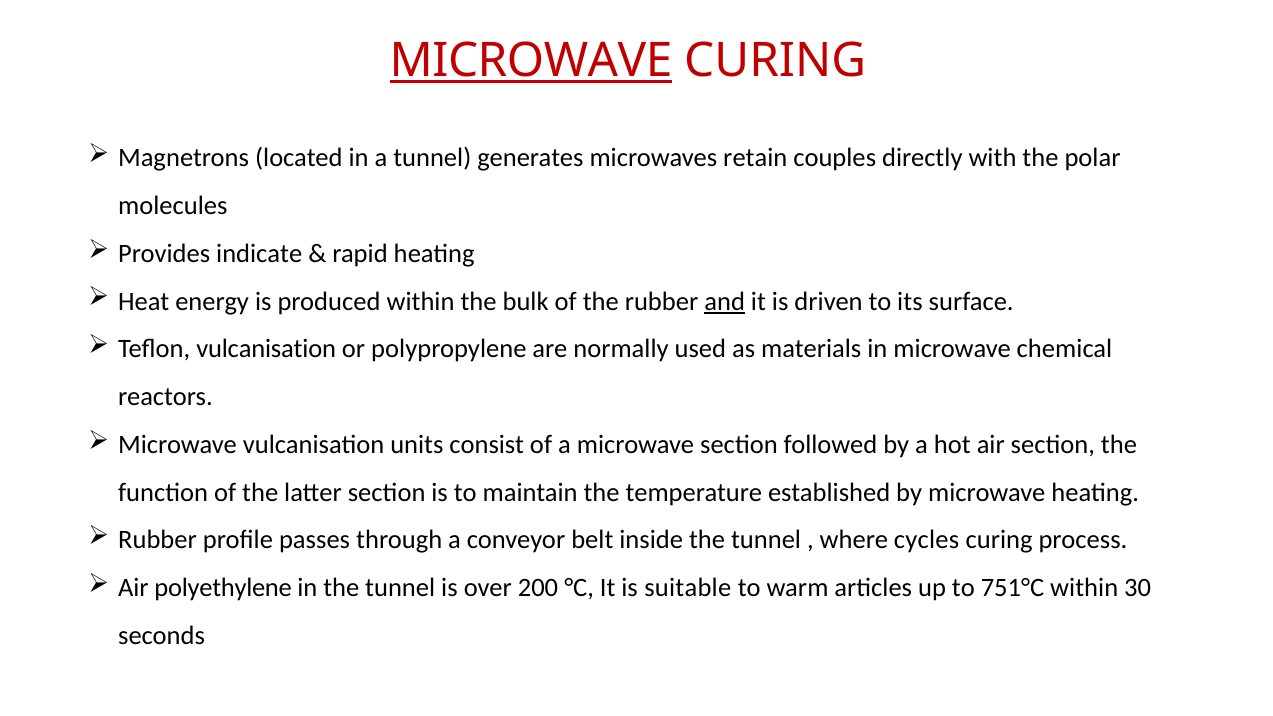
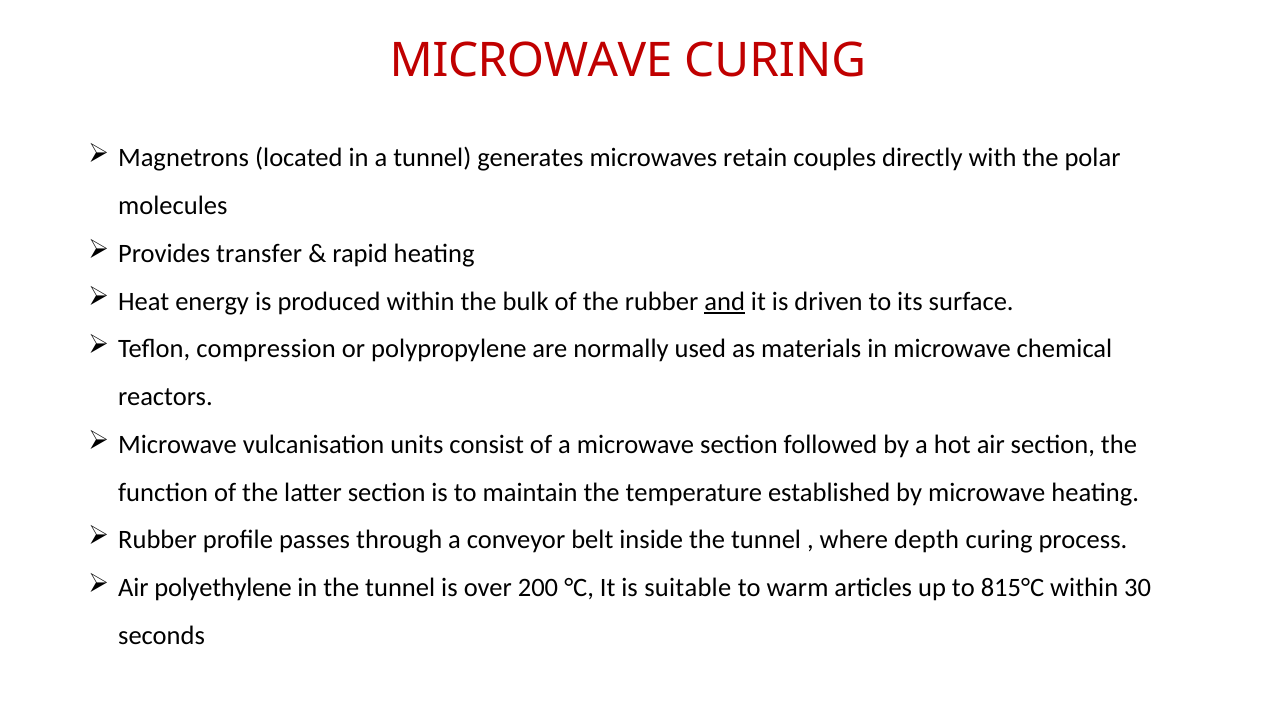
MICROWAVE underline: present -> none (531, 61)
indicate: indicate -> transfer (259, 254)
Teflon vulcanisation: vulcanisation -> compression (266, 349)
cycles: cycles -> depth (927, 540)
751°C: 751°C -> 815°C (1012, 588)
